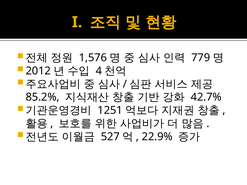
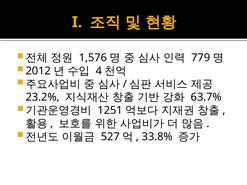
85.2%: 85.2% -> 23.2% (43, 97)
42.7%: 42.7% -> 63.7% (206, 97)
22.9%: 22.9% -> 33.8% (157, 137)
